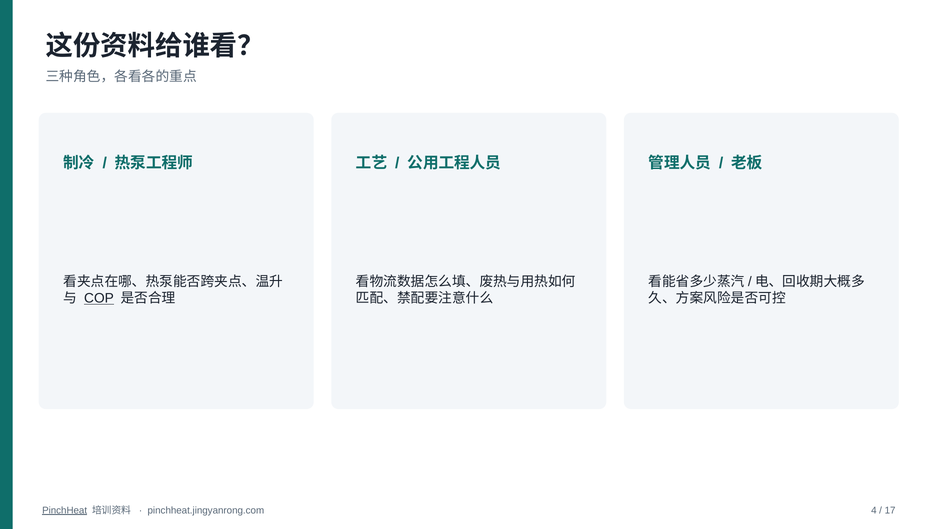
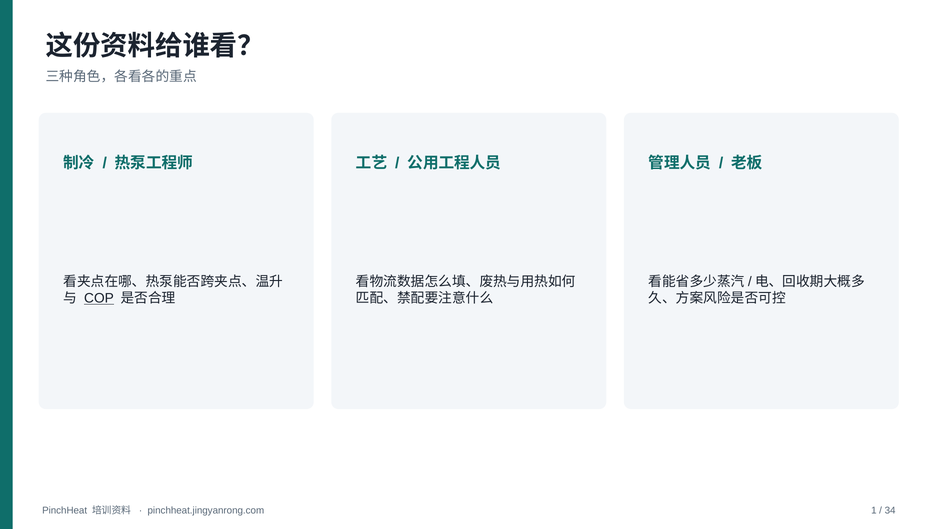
PinchHeat underline: present -> none (65, 510)
4: 4 -> 1 (874, 510)
17: 17 -> 34 (890, 510)
